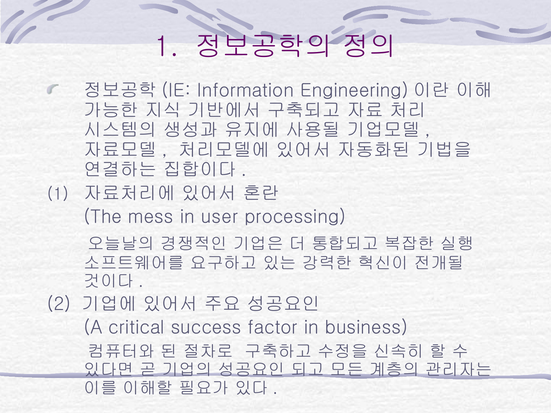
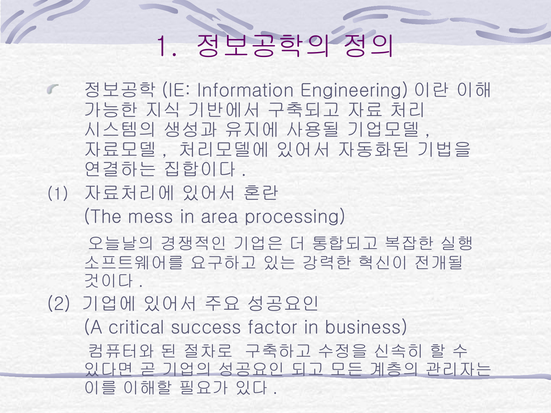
user: user -> area (220, 217)
